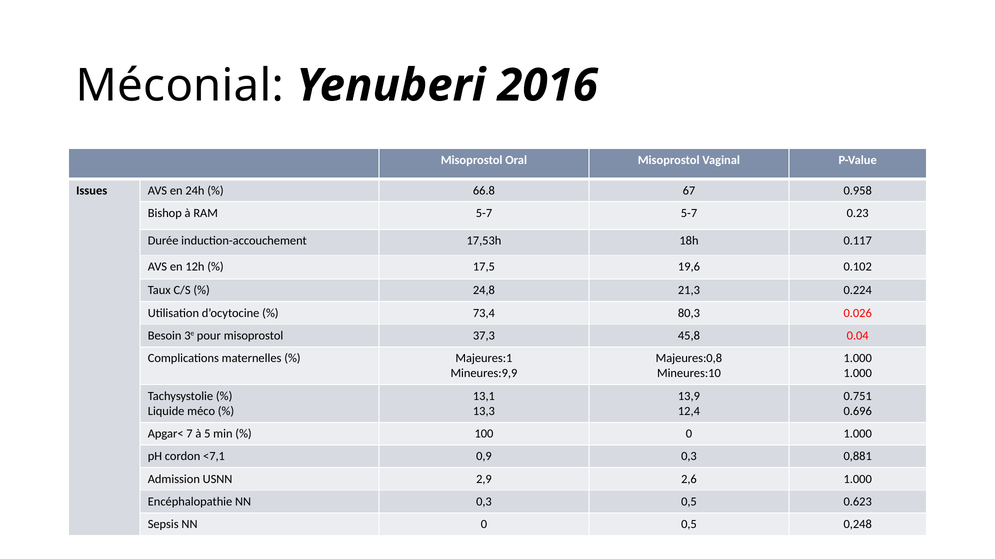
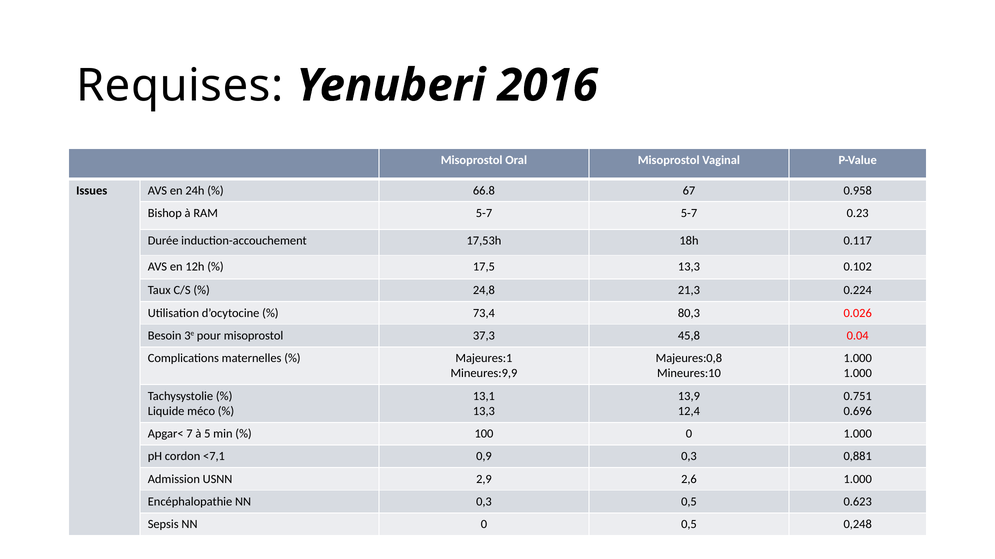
Méconial: Méconial -> Requises (180, 86)
17,5 19,6: 19,6 -> 13,3 (689, 267)
